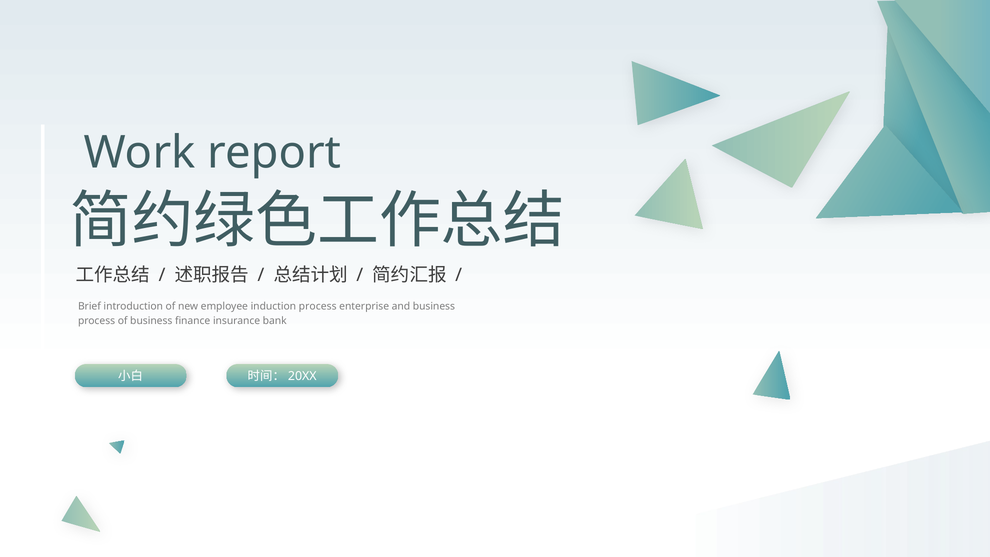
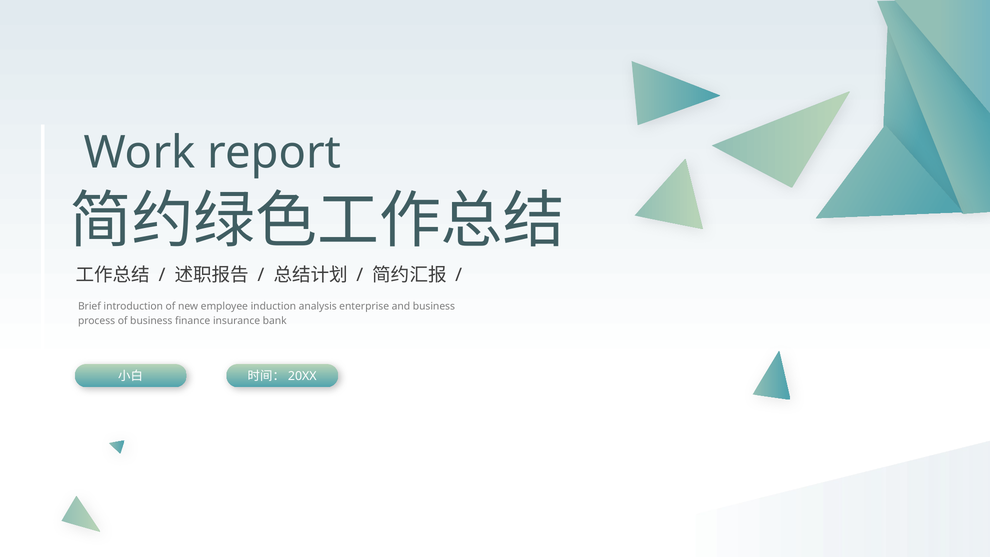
induction process: process -> analysis (318, 306)
